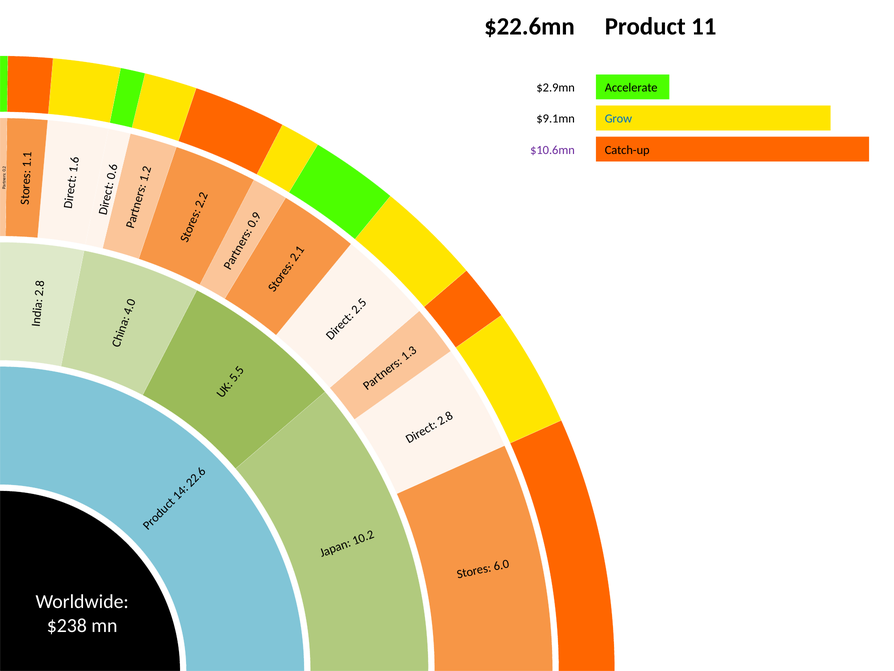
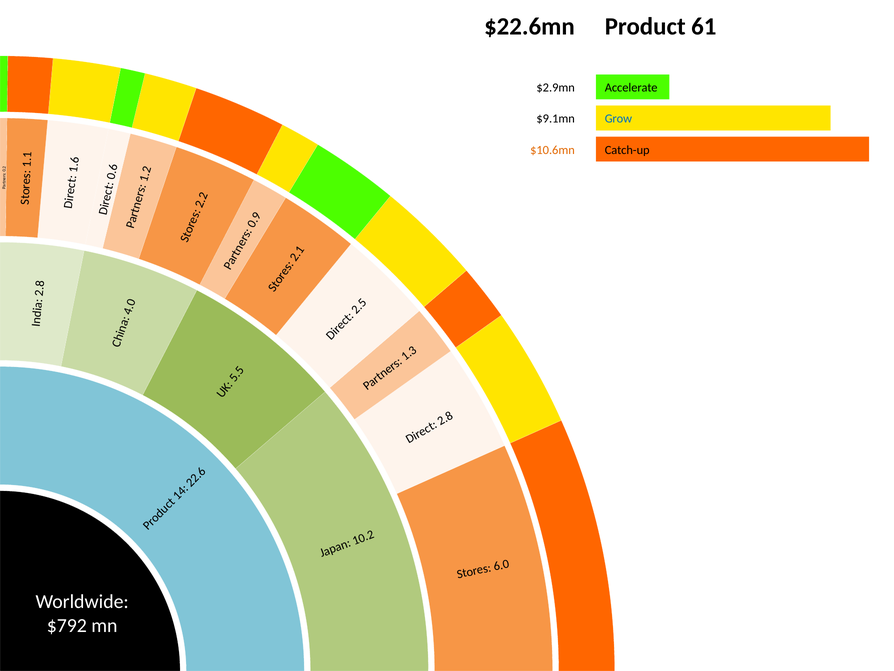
11: 11 -> 61 (704, 27)
$10.6mn colour: purple -> orange (553, 150)
$238: $238 -> $792 (67, 625)
